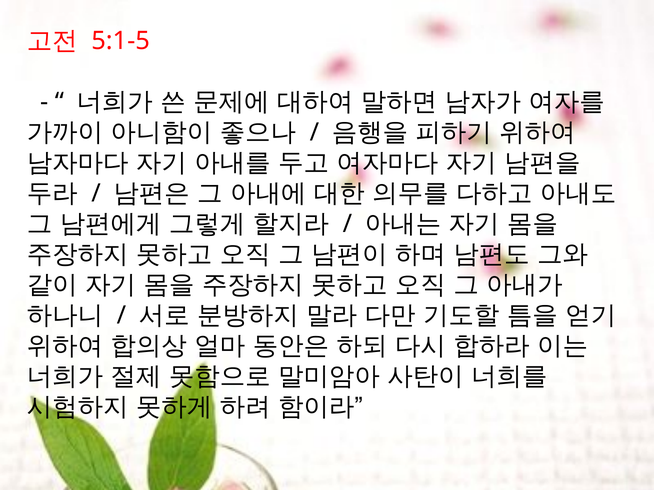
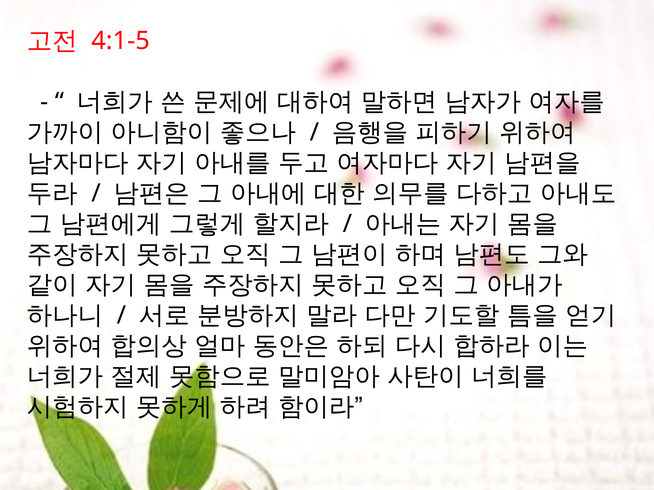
5:1-5: 5:1-5 -> 4:1-5 (121, 41)
